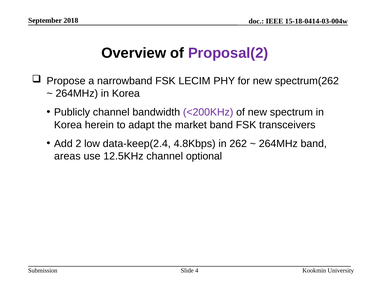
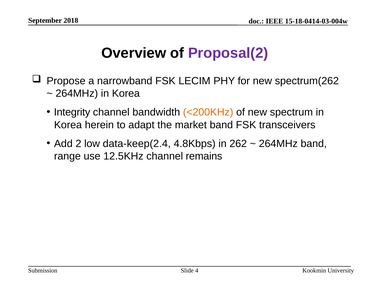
Publicly: Publicly -> Integrity (72, 112)
<200KHz colour: purple -> orange (208, 112)
areas: areas -> range (67, 156)
optional: optional -> remains (204, 156)
